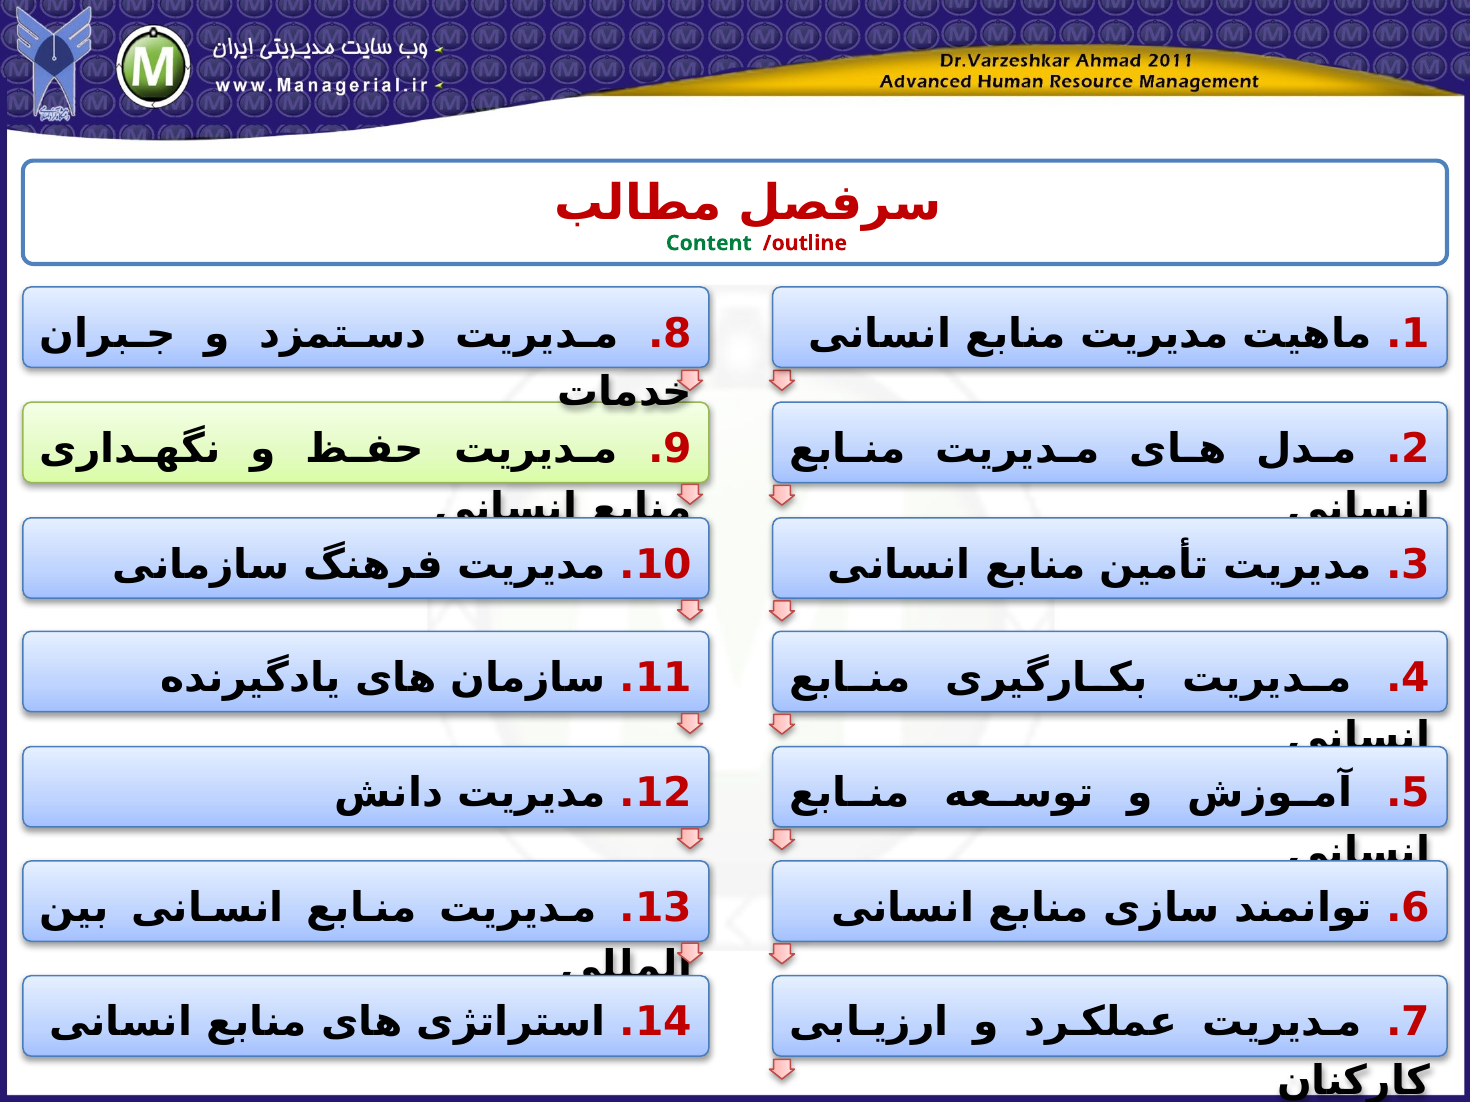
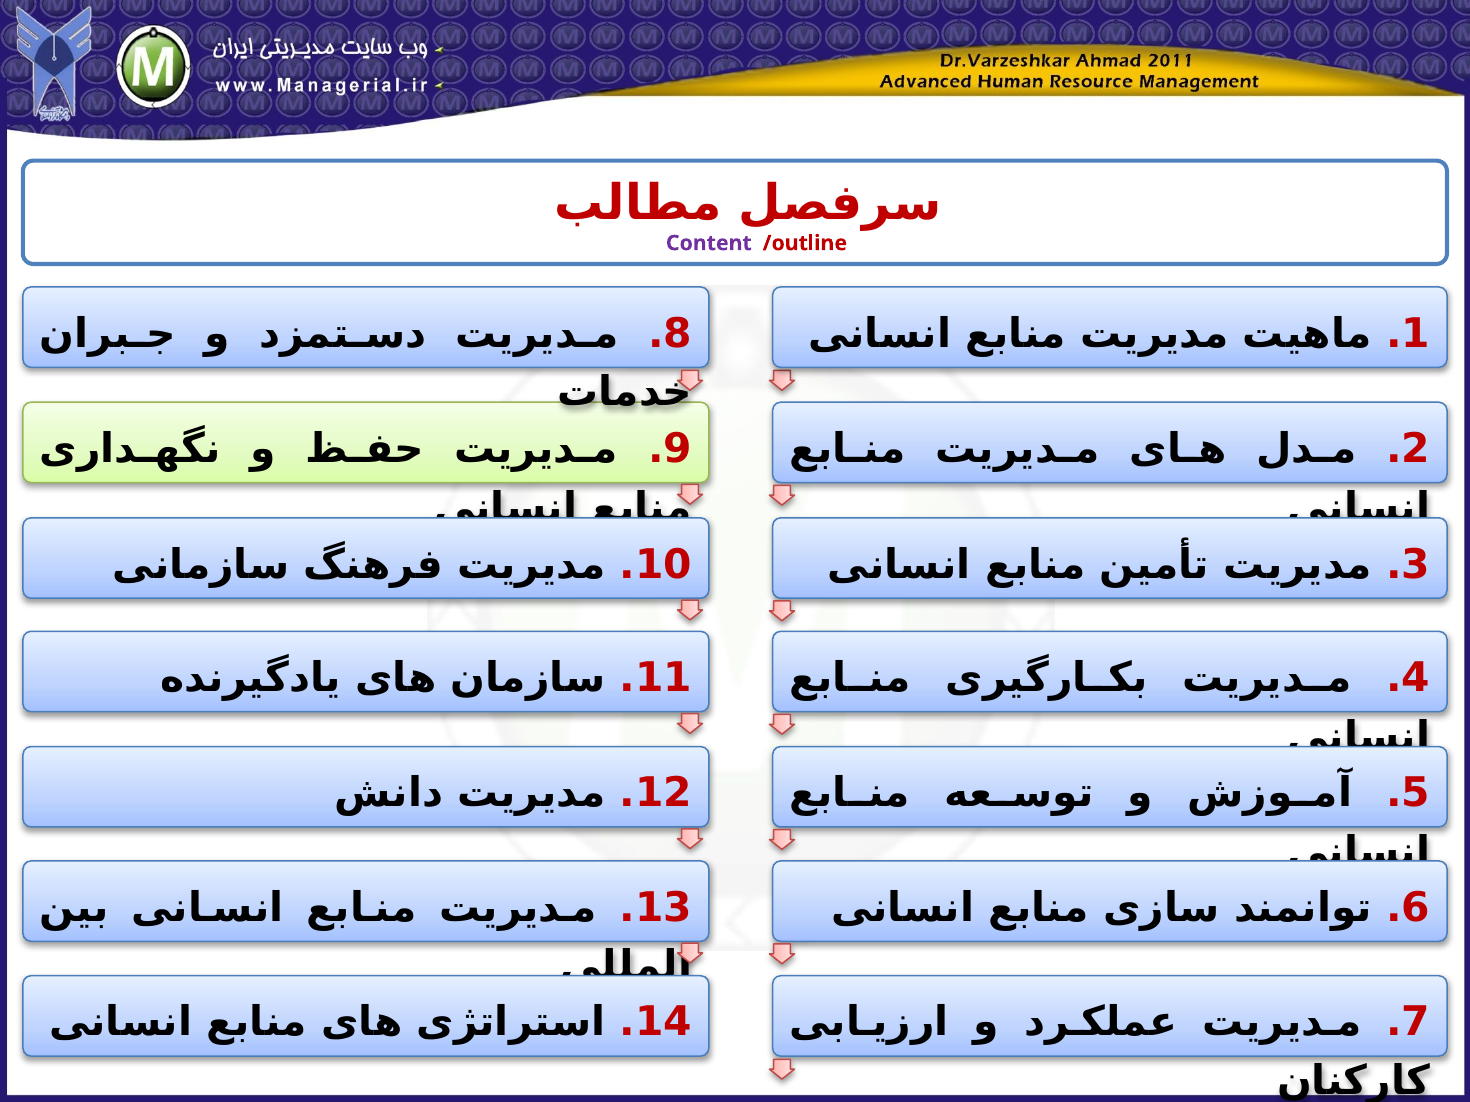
Content colour: green -> purple (709, 243)
